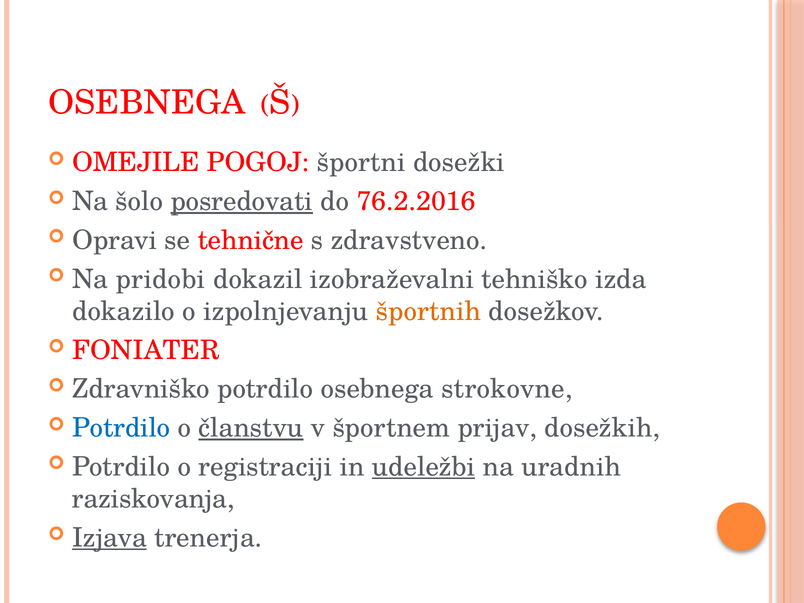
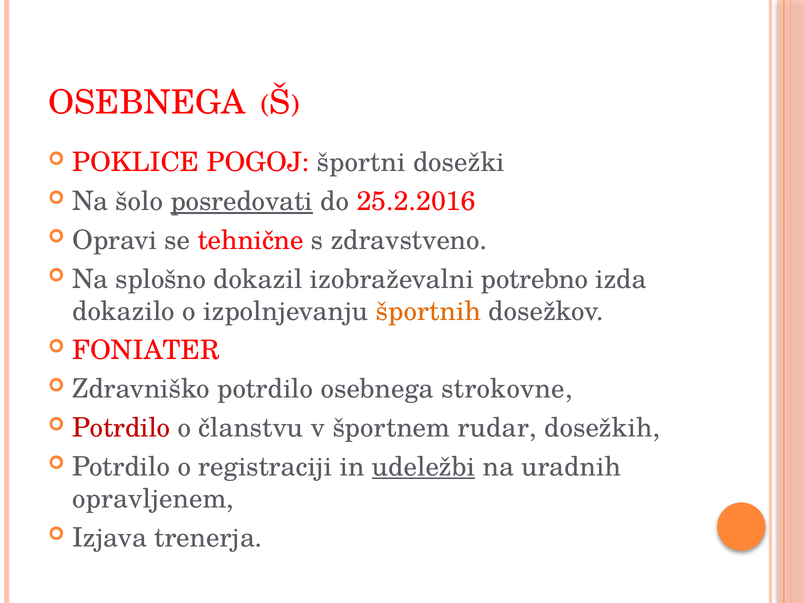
OMEJILE: OMEJILE -> POKLICE (136, 163)
76.2.2016: 76.2.2016 -> 25.2.2016 (416, 201)
pridobi: pridobi -> splošno (161, 279)
tehniško: tehniško -> potrebno (535, 279)
Potrdilo colour: blue -> red (121, 428)
članstvu underline: present -> none (251, 428)
prijav: prijav -> rudar (497, 428)
raziskovanja: raziskovanja -> opravljenem (153, 499)
Izjava underline: present -> none (110, 538)
